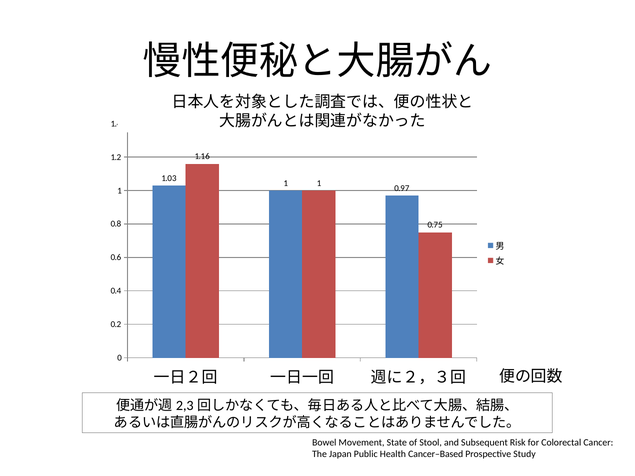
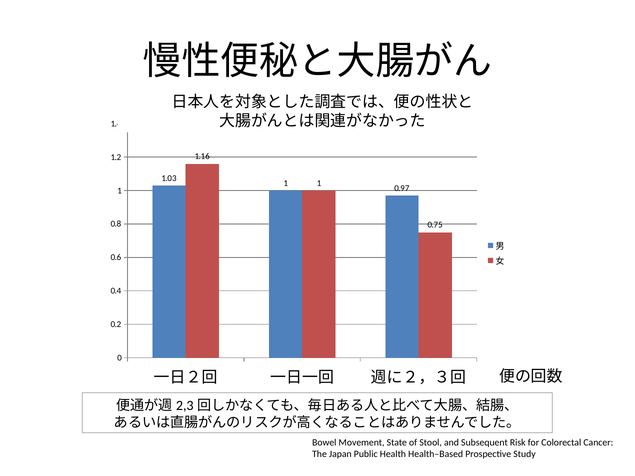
Cancer–Based: Cancer–Based -> Health–Based (436, 454)
